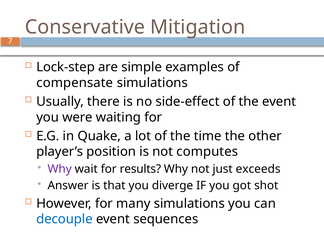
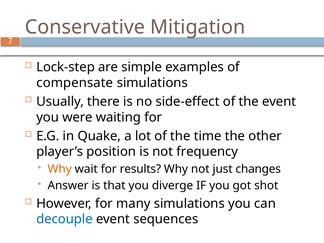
computes: computes -> frequency (207, 152)
Why colour: purple -> orange (60, 169)
exceeds: exceeds -> changes (258, 169)
